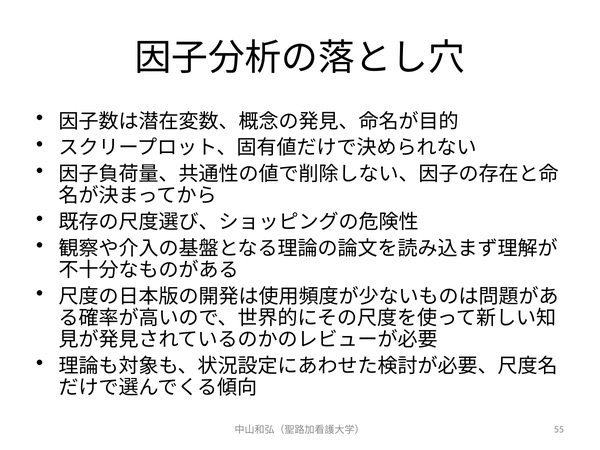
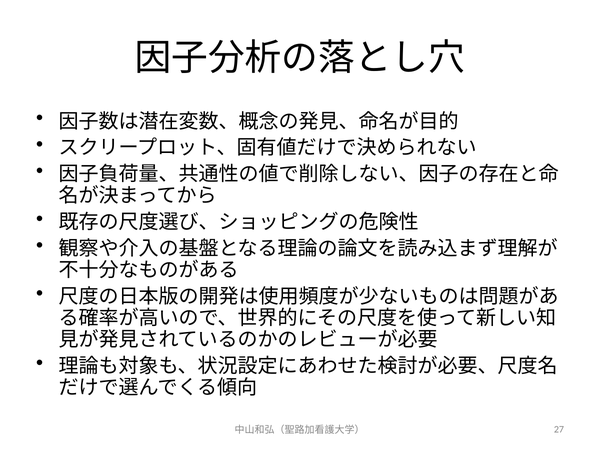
55: 55 -> 27 (559, 430)
